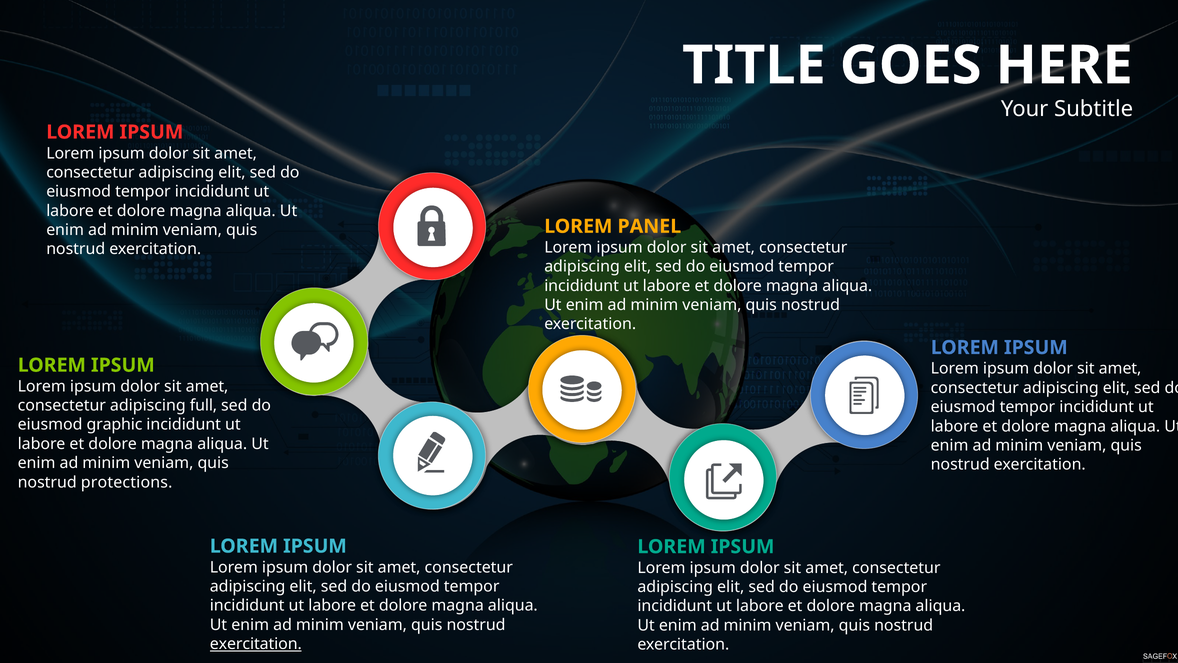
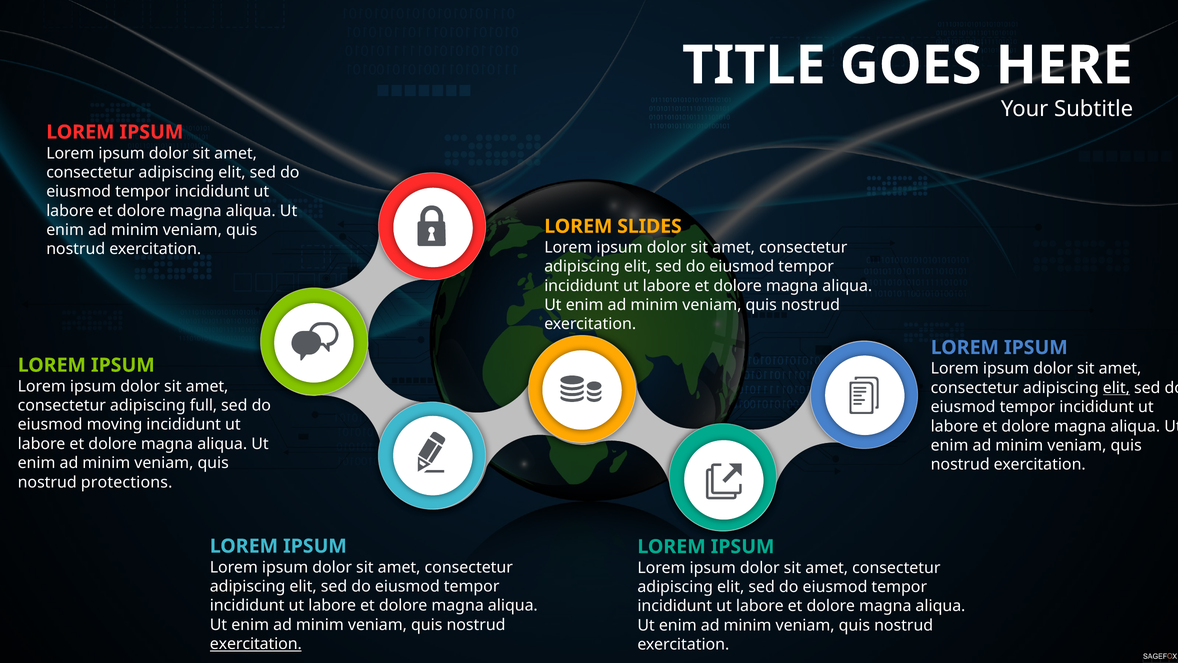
PANEL: PANEL -> SLIDES (649, 226)
elit underline: none -> present (1116, 388)
graphic: graphic -> moving (114, 424)
